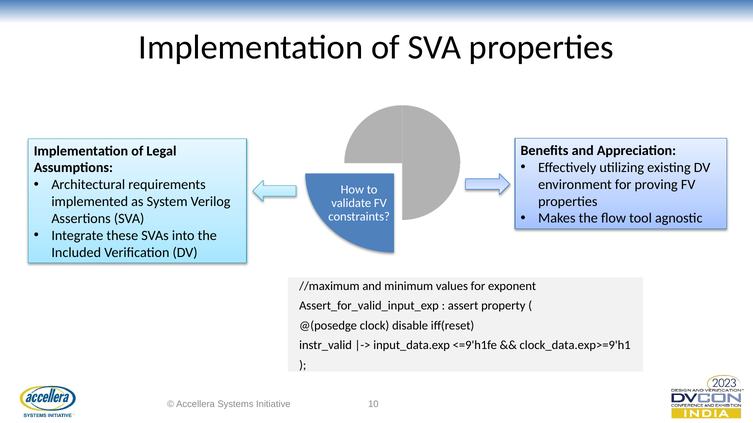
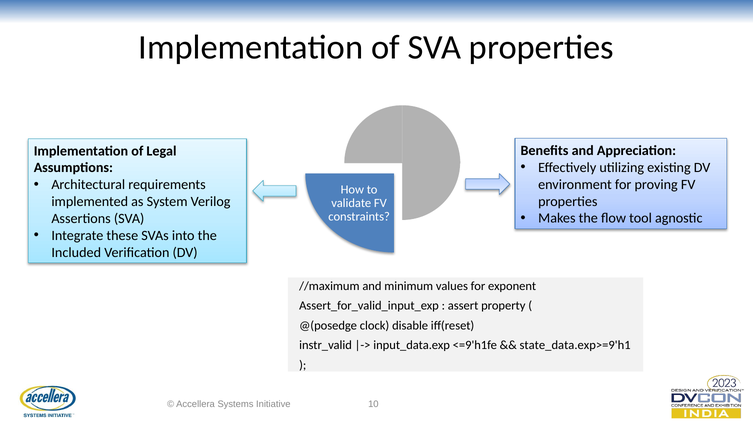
clock_data.exp>=9'h1: clock_data.exp>=9'h1 -> state_data.exp>=9'h1 (575, 346)
